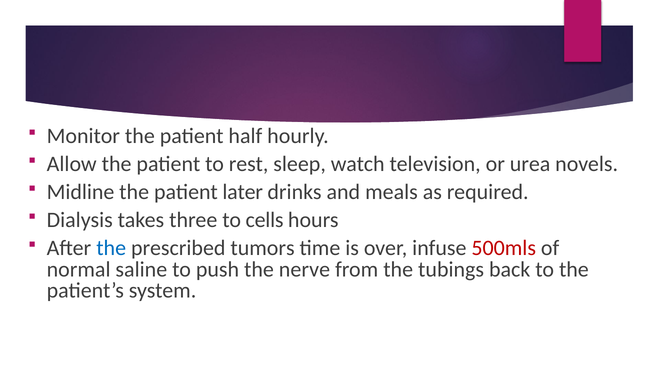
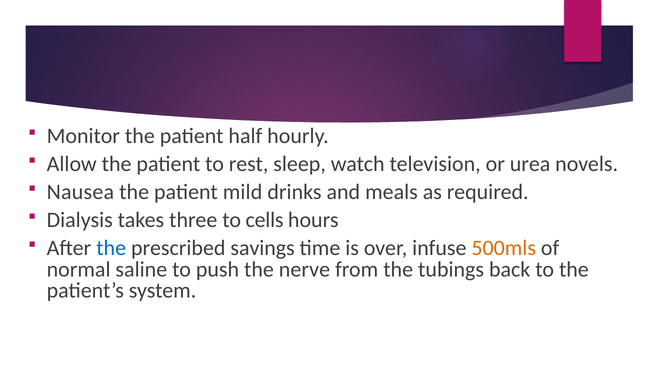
Midline: Midline -> Nausea (80, 192)
later: later -> mild (243, 192)
tumors: tumors -> savings (263, 248)
500mls colour: red -> orange (504, 248)
